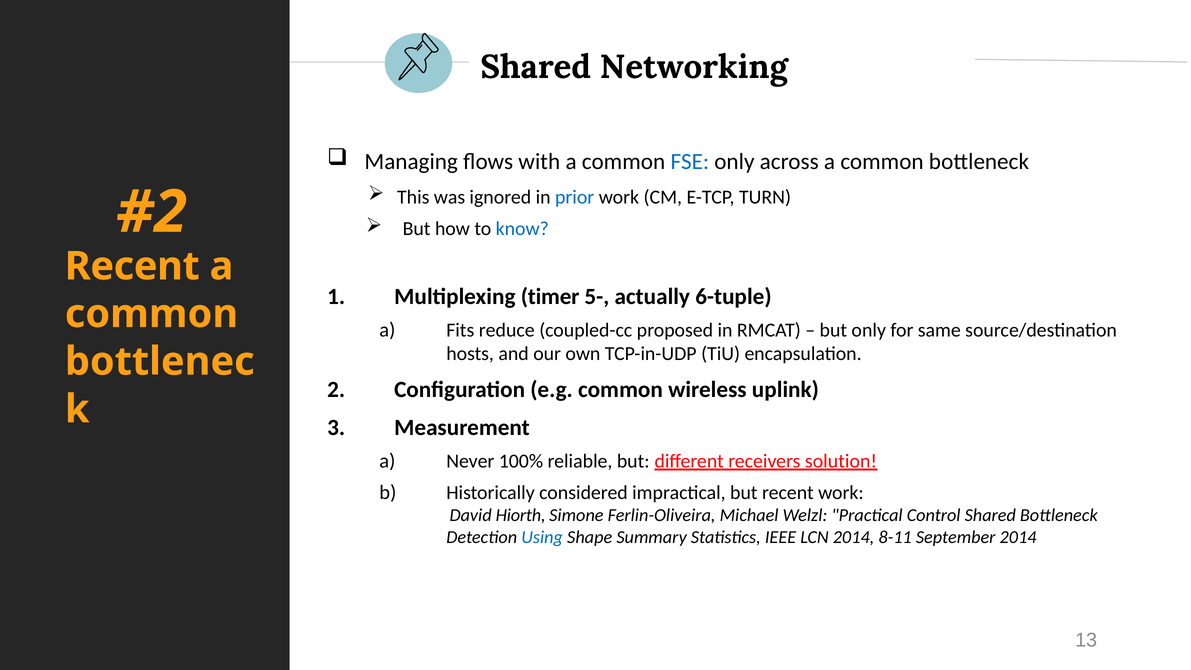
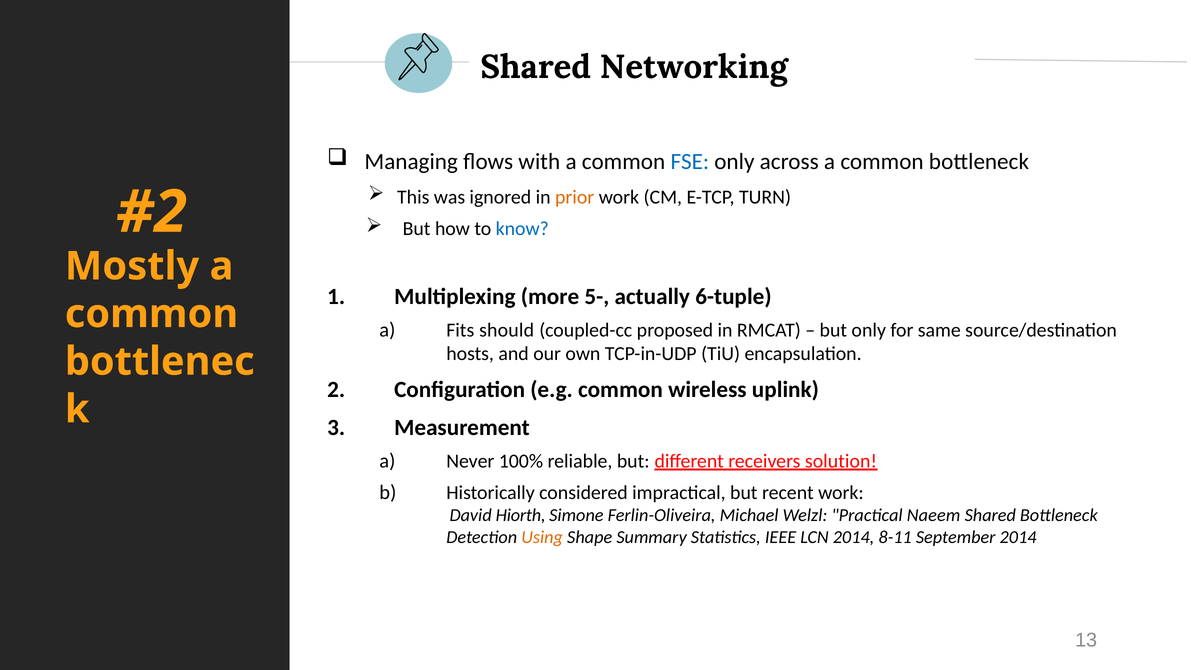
prior colour: blue -> orange (575, 197)
Recent: Recent -> Mostly (132, 266)
timer: timer -> more (550, 296)
reduce: reduce -> should (507, 330)
Control: Control -> Naeem (934, 515)
Using colour: blue -> orange (542, 537)
